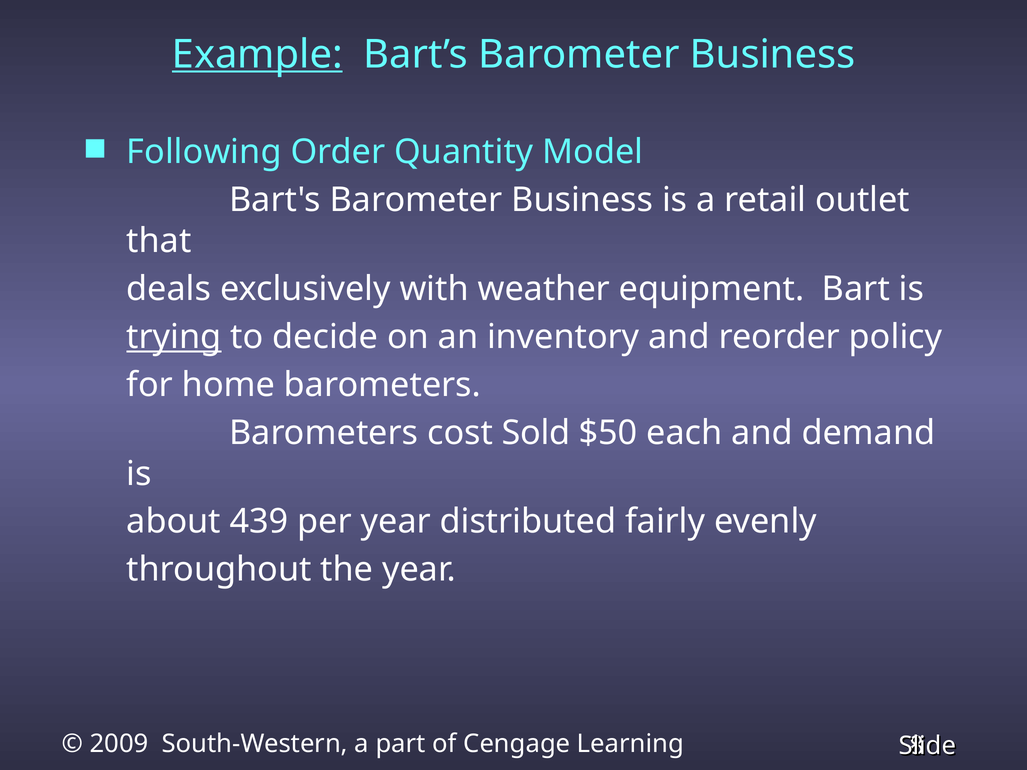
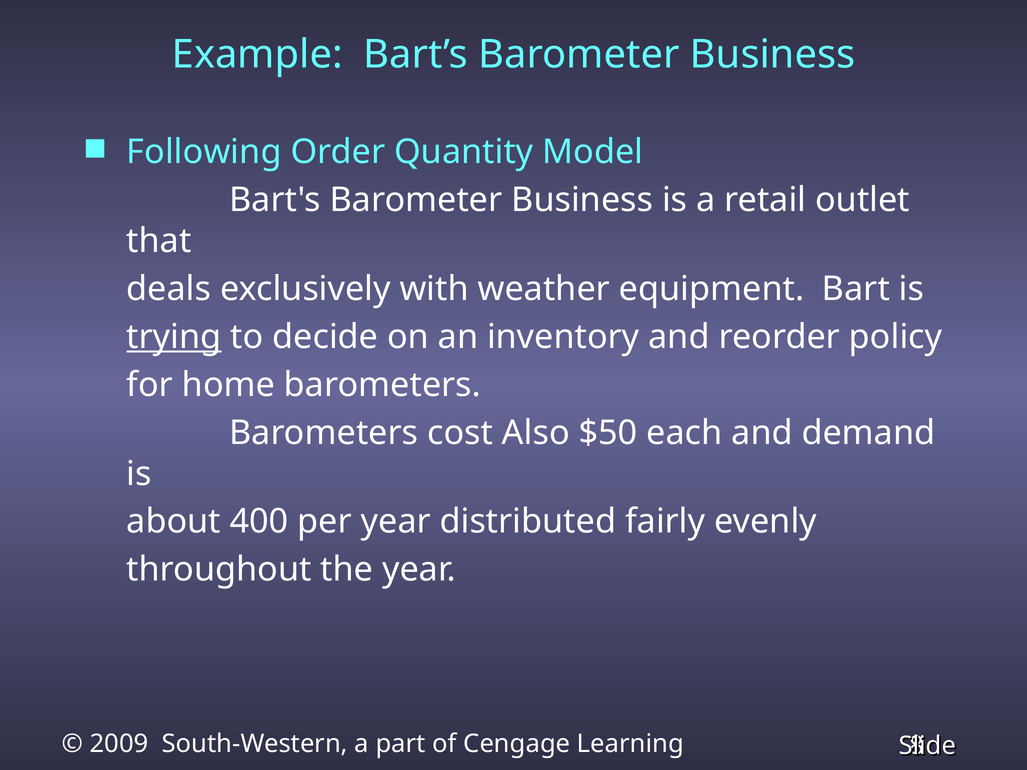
Example underline: present -> none (257, 54)
Sold: Sold -> Also (536, 433)
439: 439 -> 400 (259, 522)
